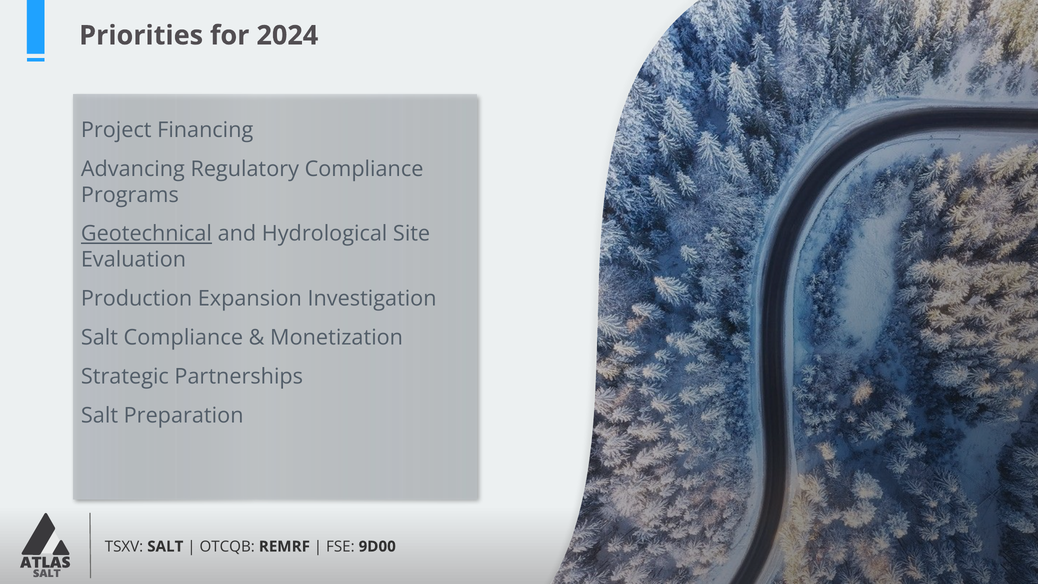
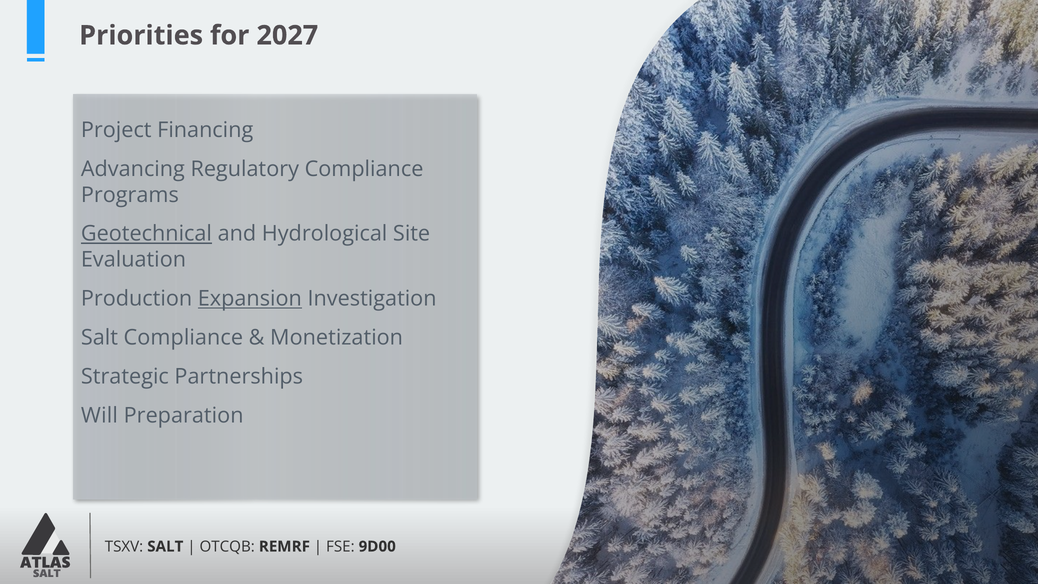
2024: 2024 -> 2027 (287, 35)
Expansion underline: none -> present (250, 299)
Salt: Salt -> Will (99, 415)
